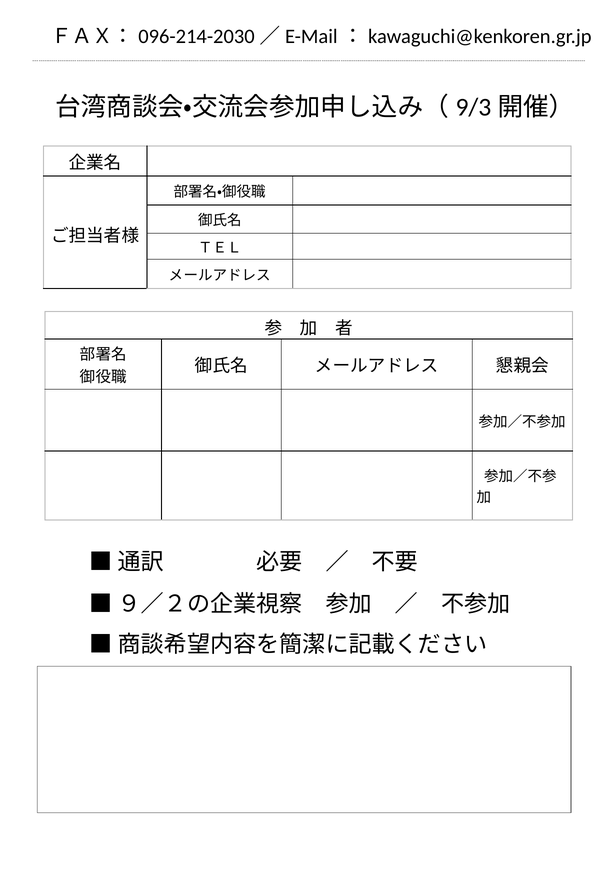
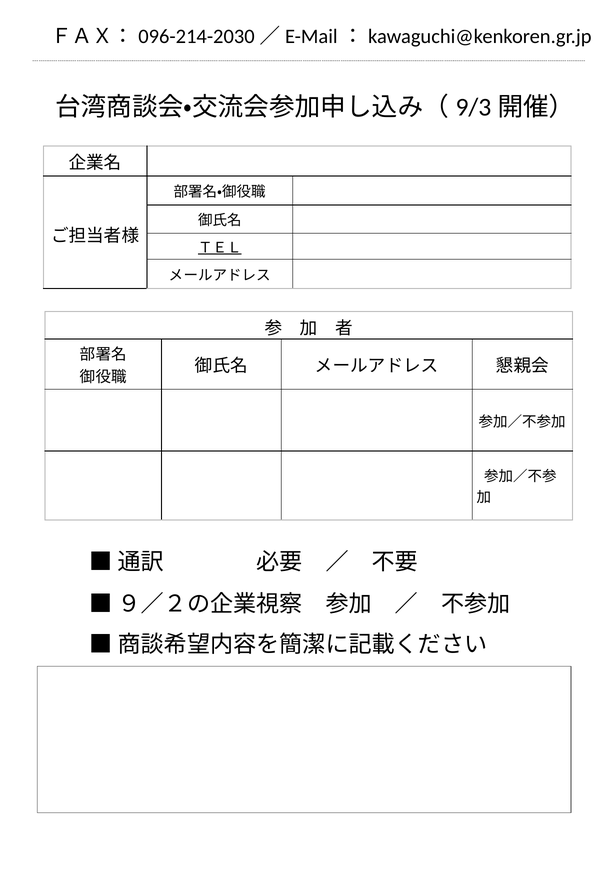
ＴＥＬ underline: none -> present (220, 248)
